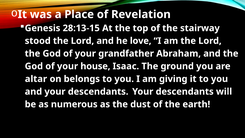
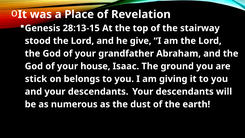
love: love -> give (141, 41)
altar: altar -> stick (36, 79)
